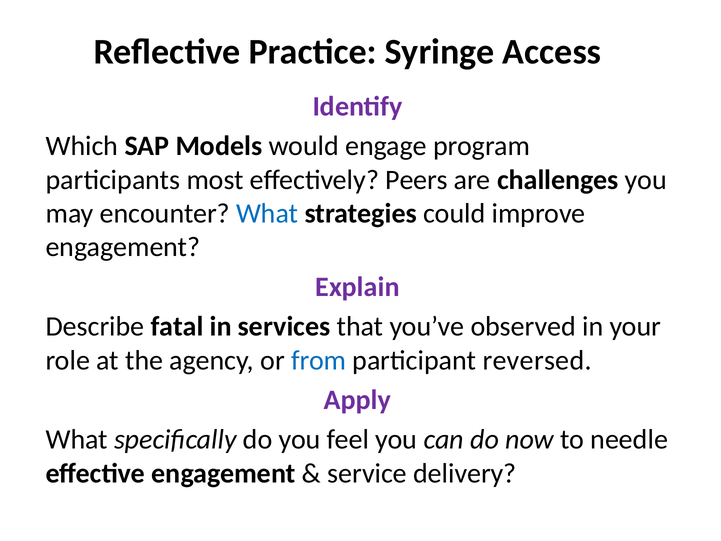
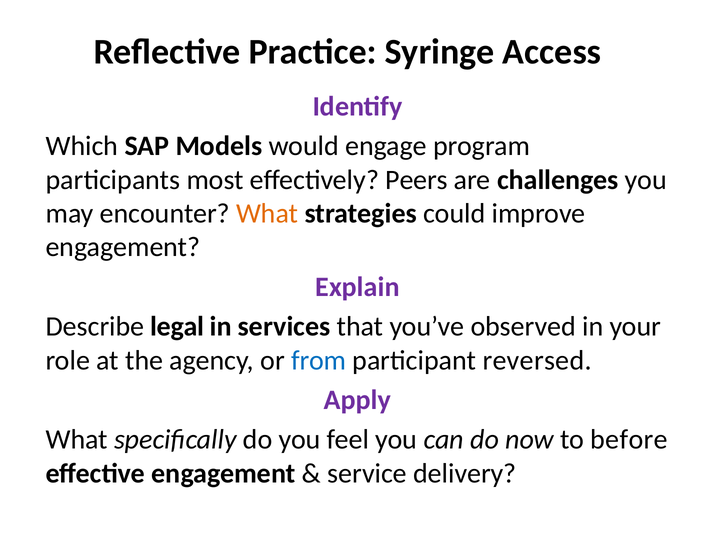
What colour: blue -> orange (267, 213)
fatal: fatal -> legal (177, 326)
needle: needle -> before (629, 439)
